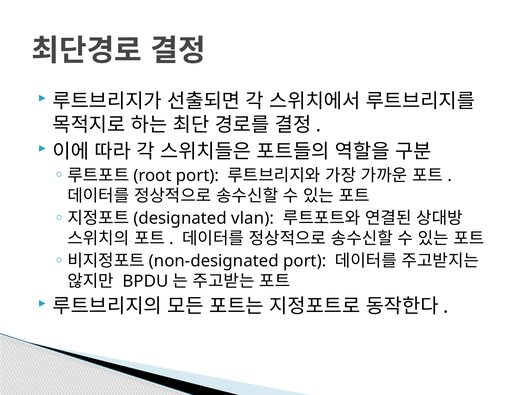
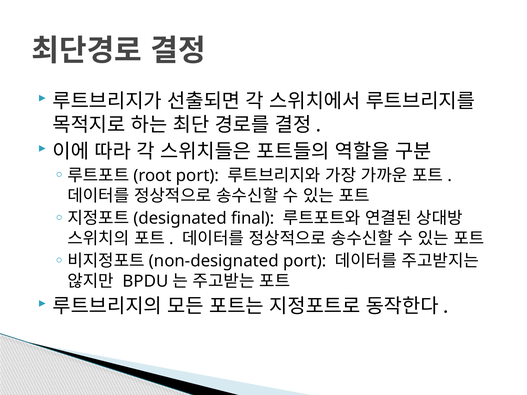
vlan: vlan -> final (253, 218)
